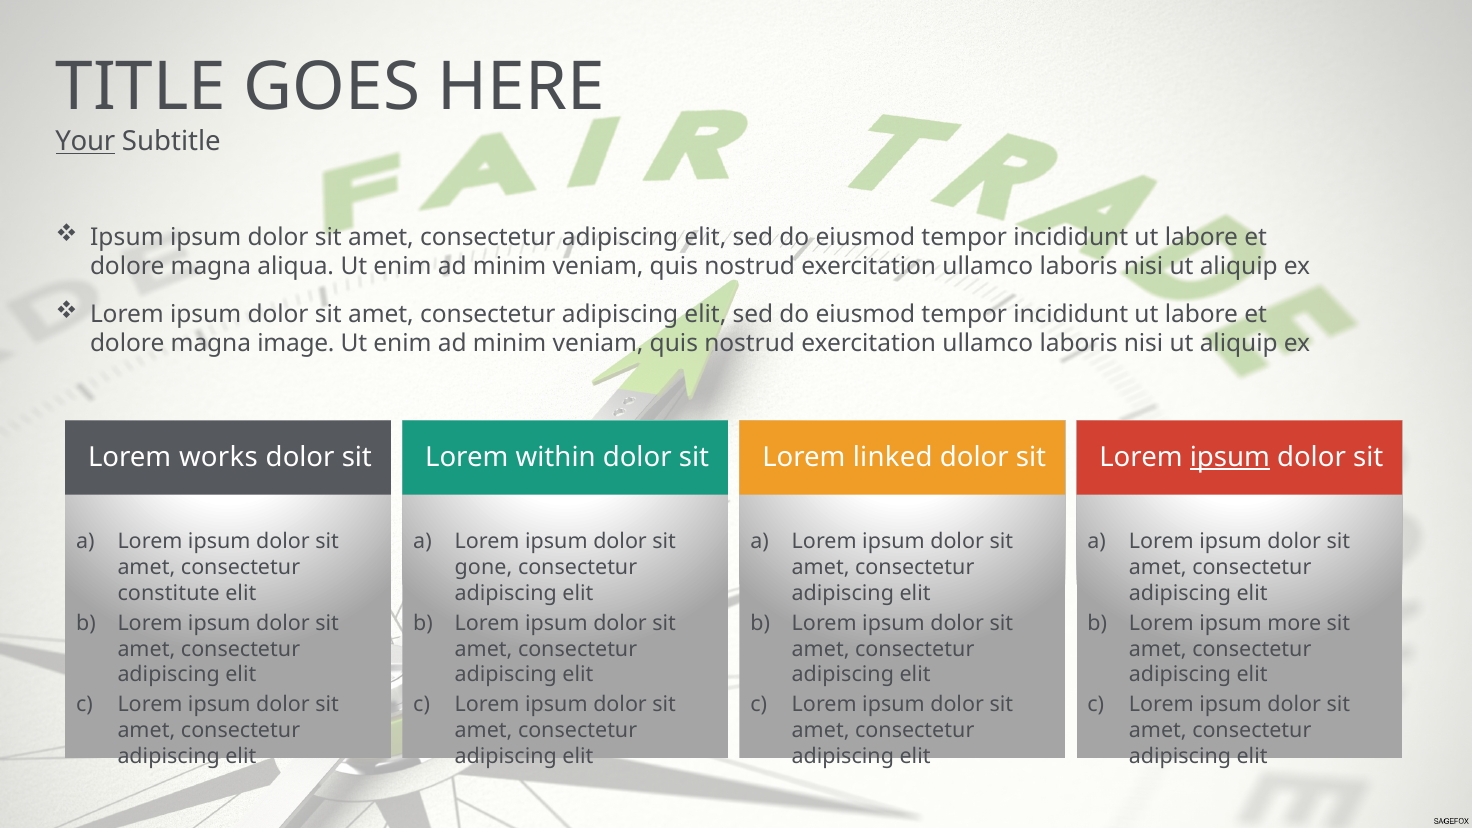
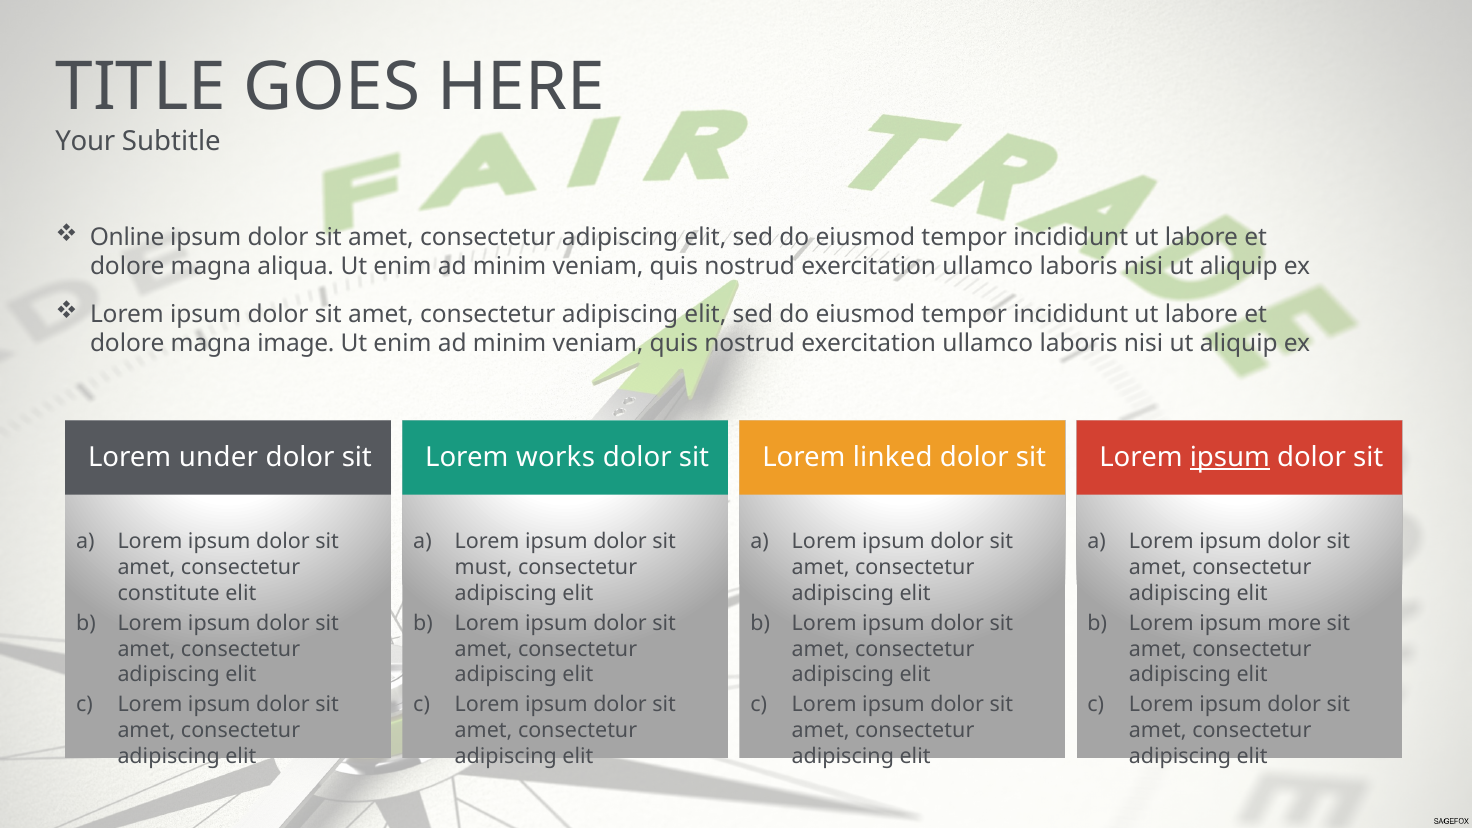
Your underline: present -> none (85, 142)
Ipsum: Ipsum -> Online (127, 237)
works: works -> under (218, 457)
within: within -> works (556, 457)
gone: gone -> must (483, 567)
